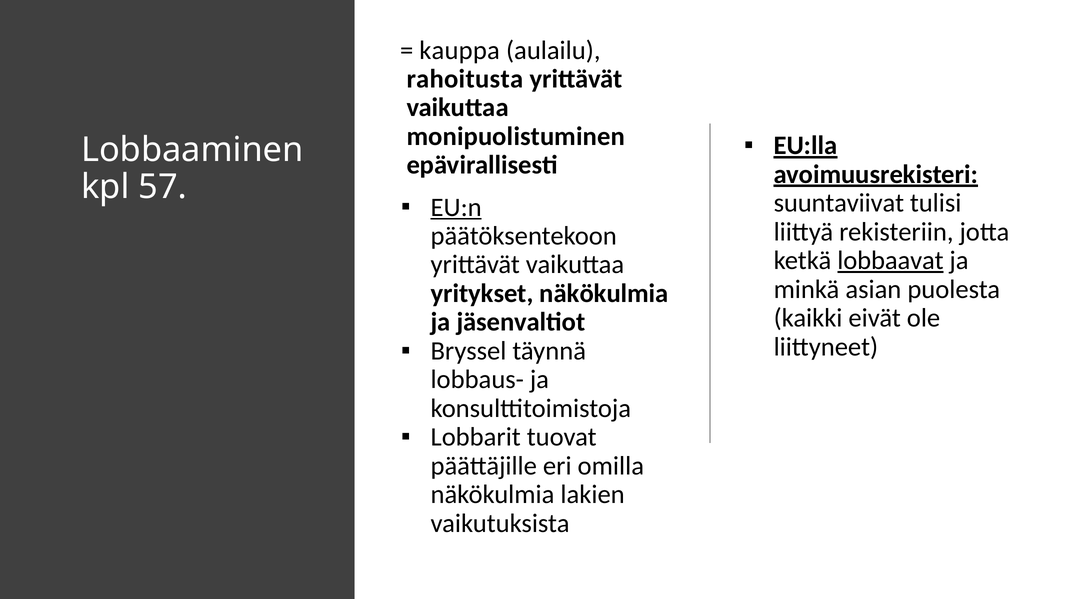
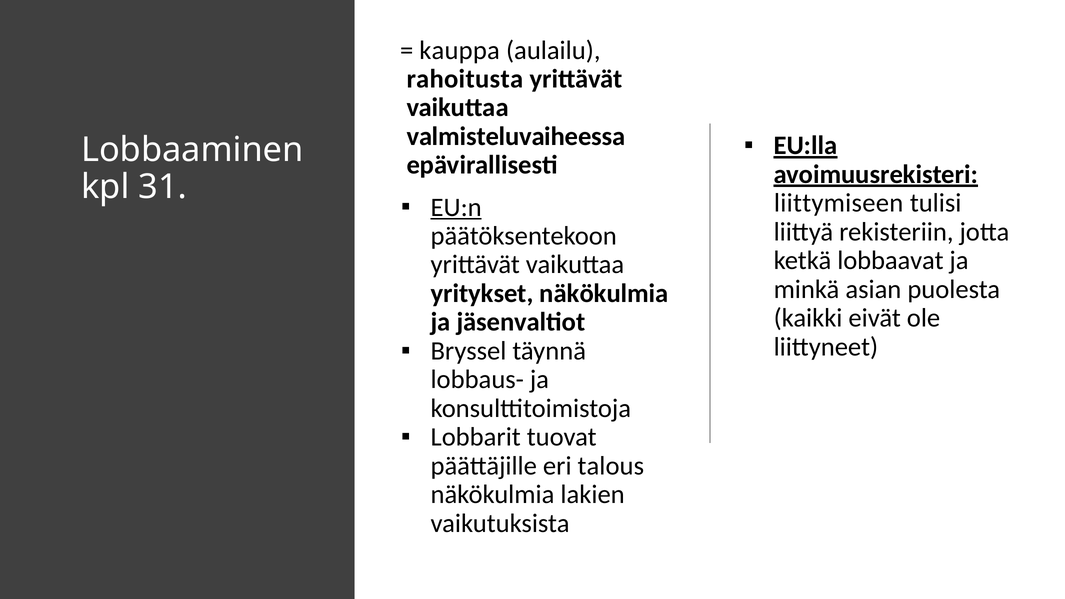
monipuolistuminen: monipuolistuminen -> valmisteluvaiheessa (516, 136)
57: 57 -> 31 (163, 187)
suuntaviivat: suuntaviivat -> liittymiseen (839, 203)
lobbaavat underline: present -> none (890, 261)
omilla: omilla -> talous (611, 466)
